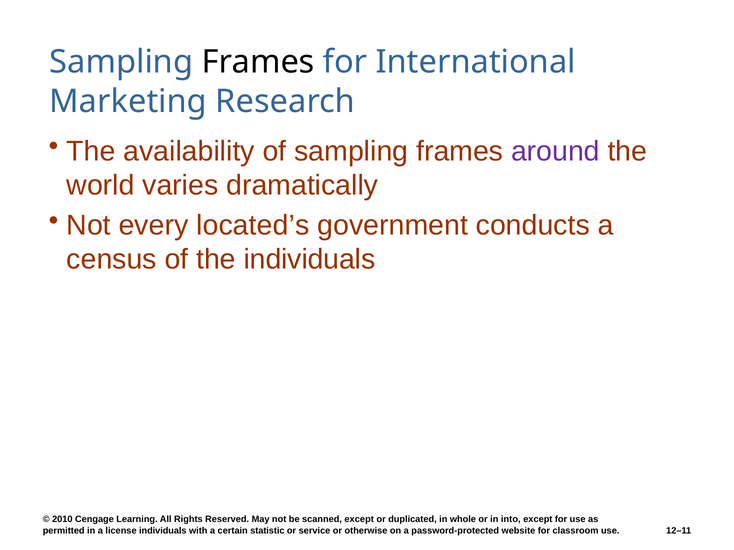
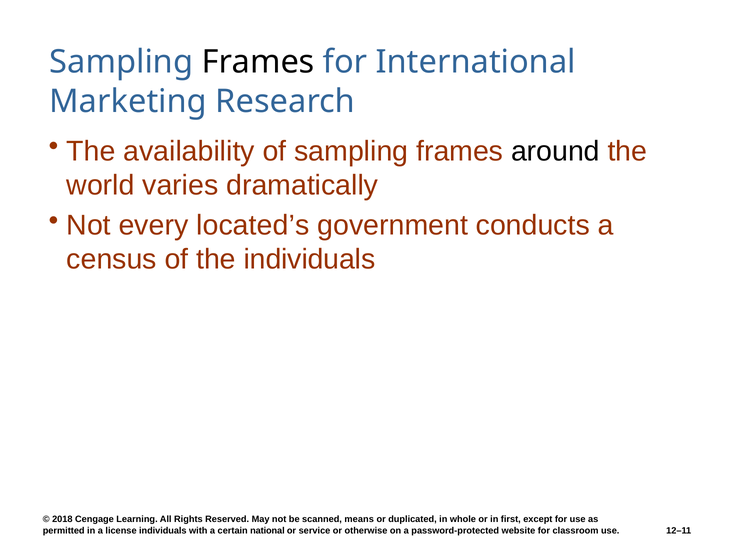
around colour: purple -> black (555, 151)
2010: 2010 -> 2018 (62, 520)
scanned except: except -> means (359, 520)
into: into -> first (511, 520)
statistic: statistic -> national (267, 531)
